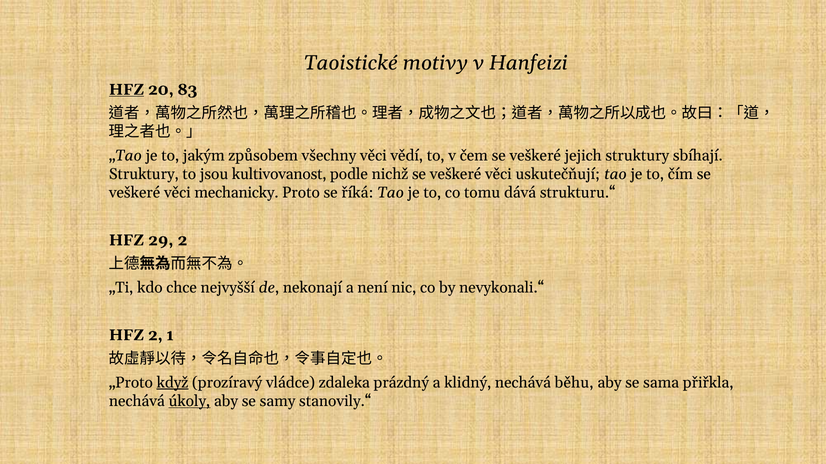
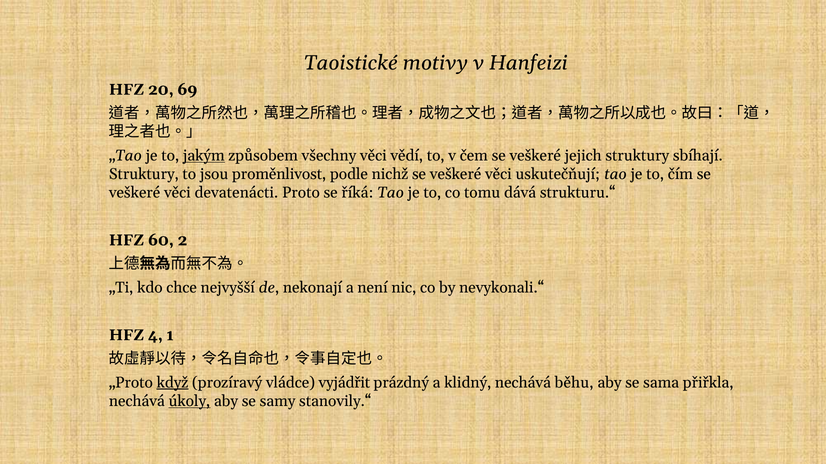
HFZ underline: present -> none (127, 90)
83: 83 -> 69 (187, 90)
jakým underline: none -> present (204, 156)
kultivovanost: kultivovanost -> proměnlivost (279, 174)
mechanicky: mechanicky -> devatenácti (236, 193)
29: 29 -> 60 (161, 240)
HFZ 2: 2 -> 4 (155, 336)
zdaleka: zdaleka -> vyjádřit (344, 383)
